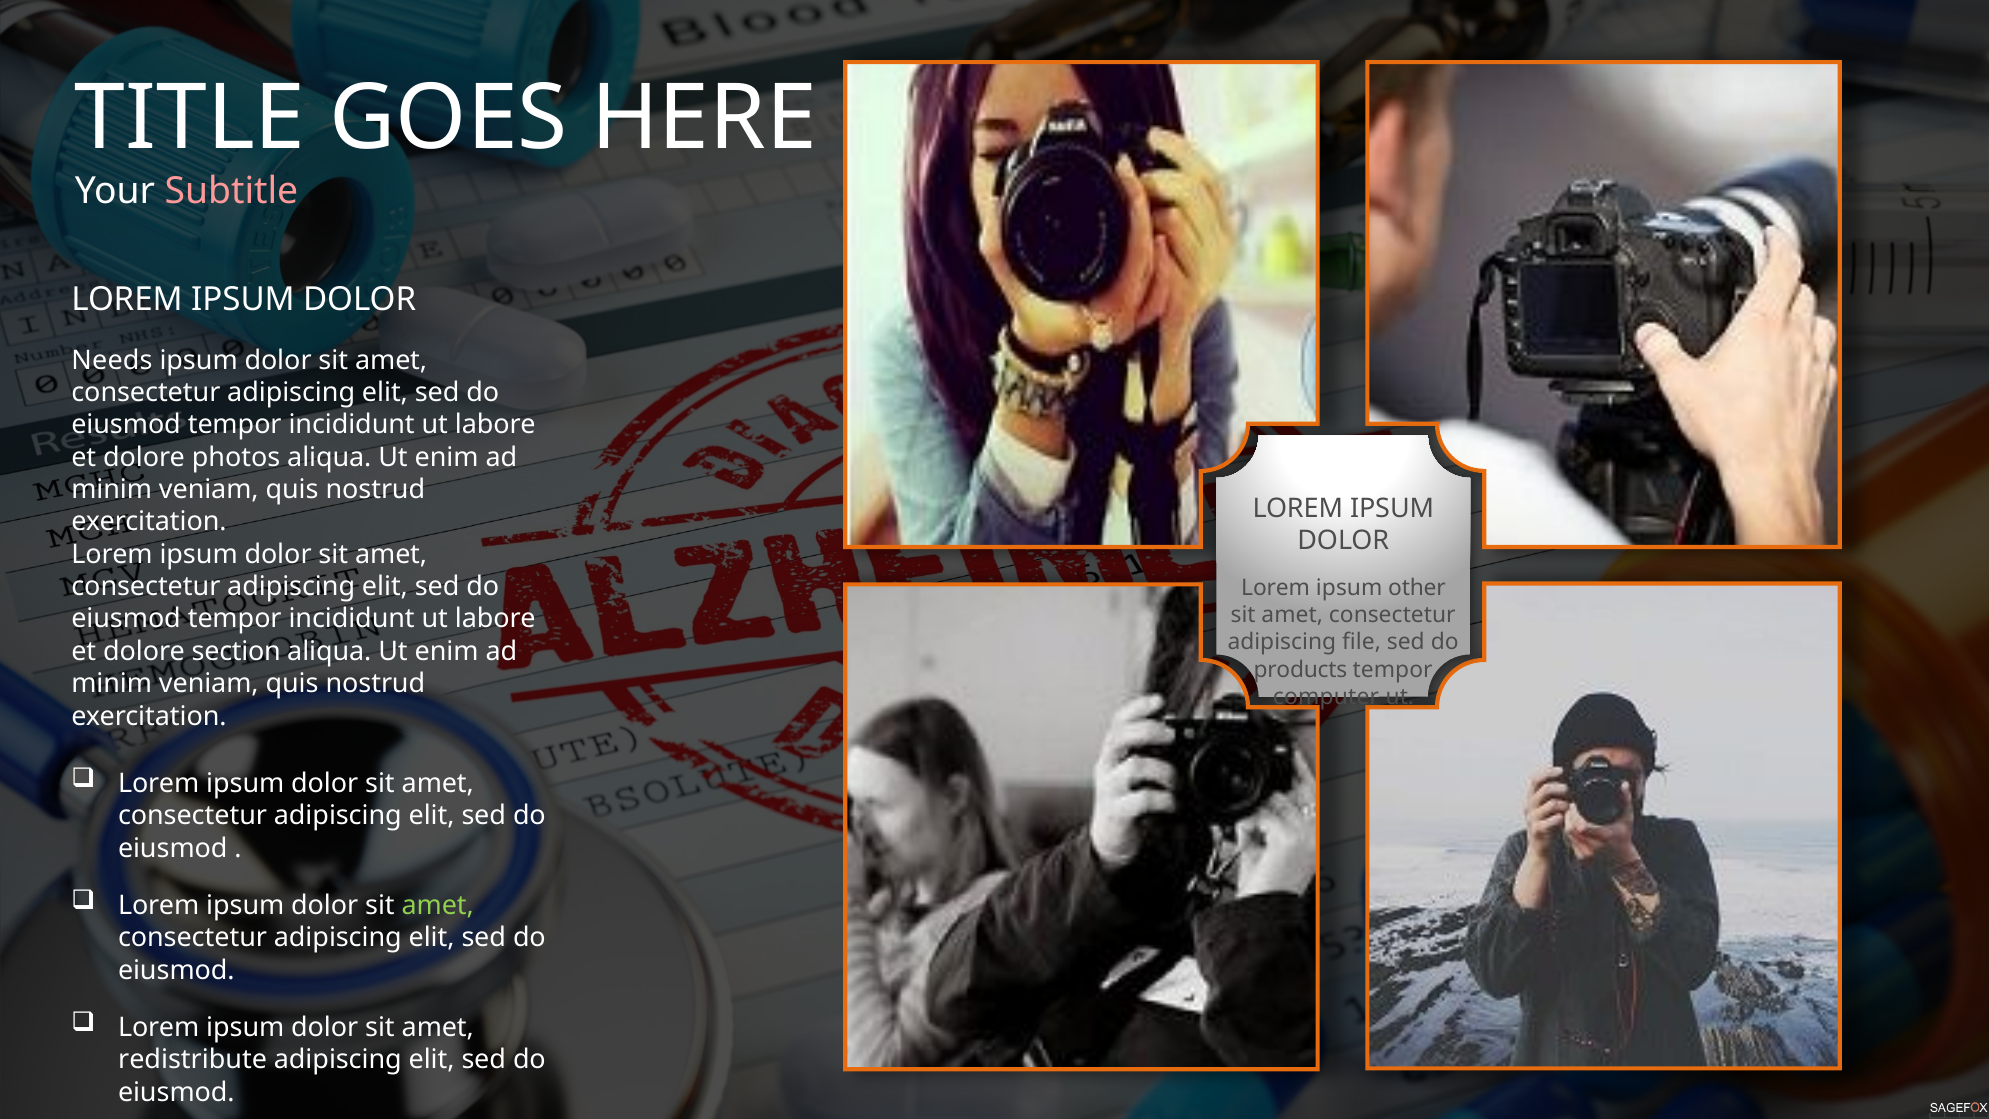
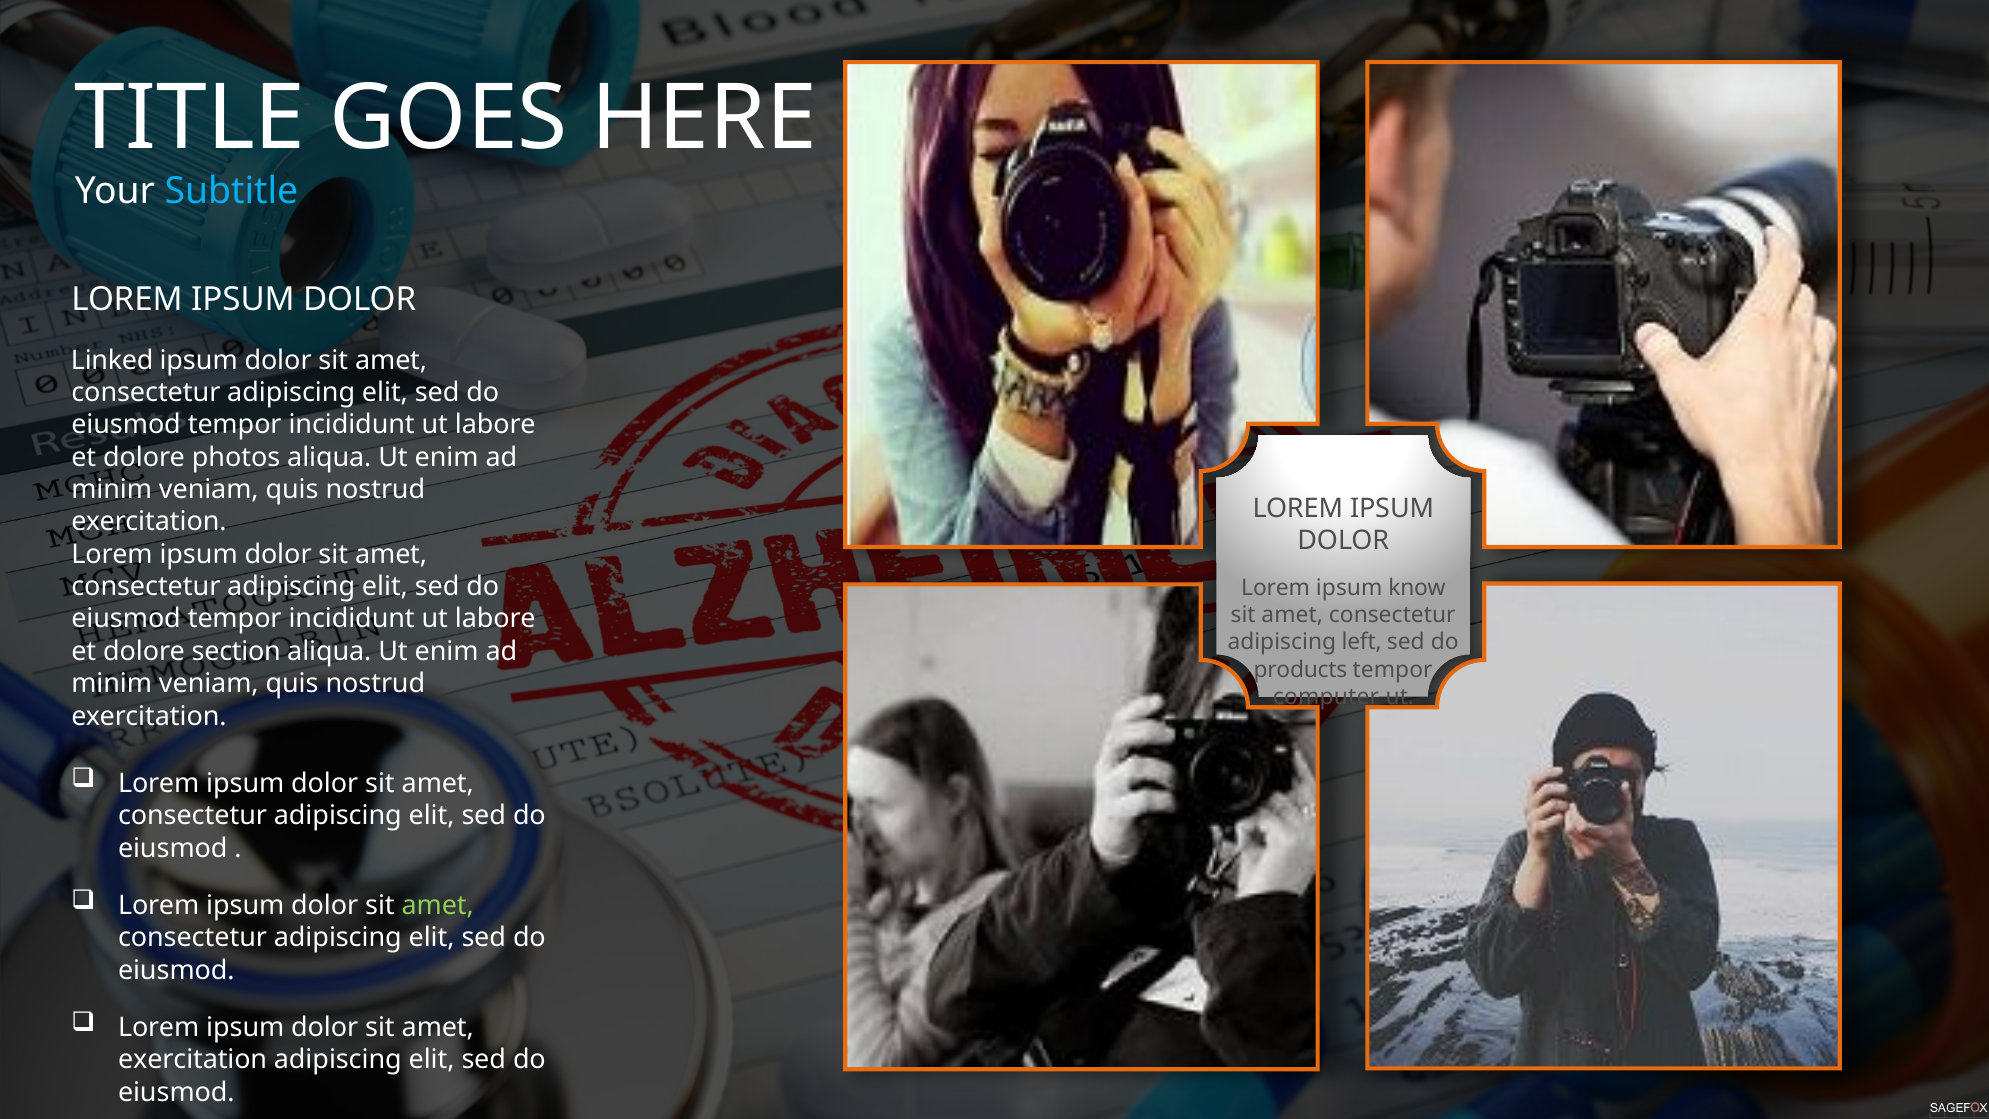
Subtitle colour: pink -> light blue (231, 191)
Needs: Needs -> Linked (112, 360)
other: other -> know (1417, 588)
file: file -> left (1362, 642)
redistribute: redistribute -> exercitation (193, 1060)
